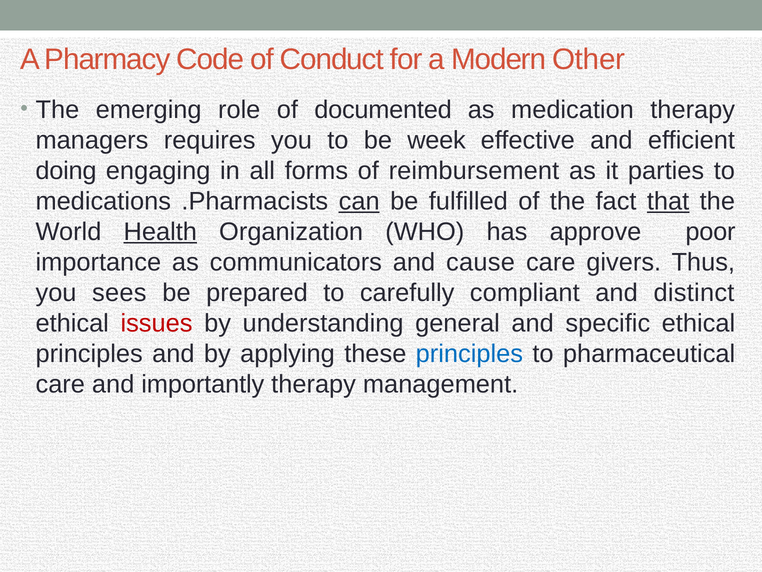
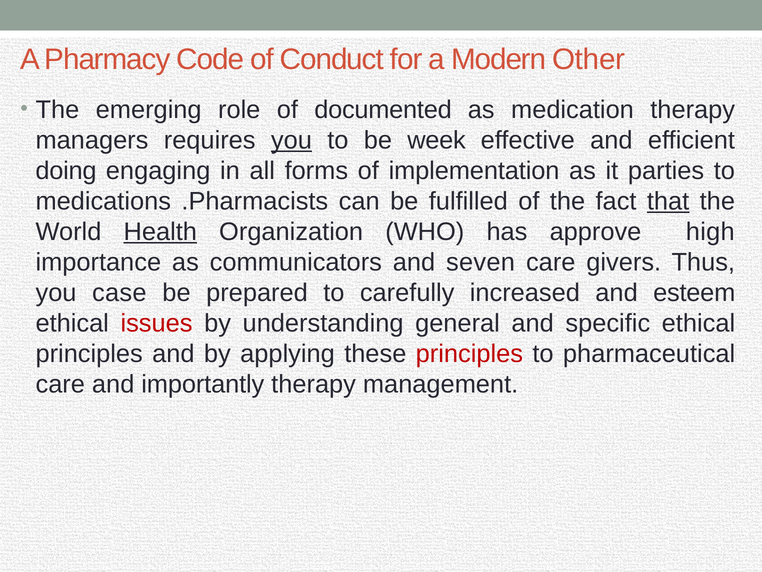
you underline: none -> present (291, 140)
reimbursement: reimbursement -> implementation (474, 171)
can underline: present -> none (359, 201)
poor: poor -> high (710, 232)
cause: cause -> seven (481, 262)
sees: sees -> case (119, 293)
compliant: compliant -> increased (525, 293)
distinct: distinct -> esteem (694, 293)
principles colour: blue -> red (469, 354)
